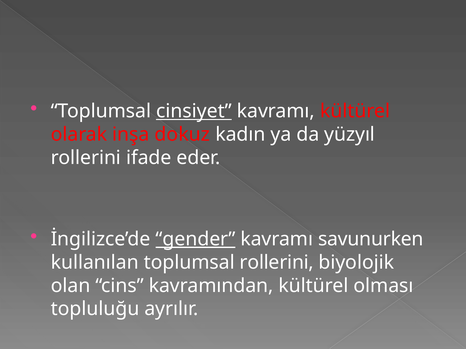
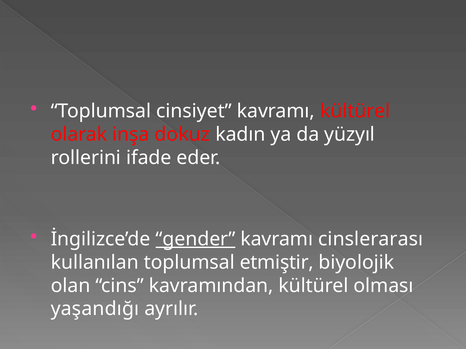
cinsiyet underline: present -> none (194, 111)
savunurken: savunurken -> cinslerarası (371, 239)
toplumsal rollerini: rollerini -> etmiştir (277, 263)
topluluğu: topluluğu -> yaşandığı (95, 309)
